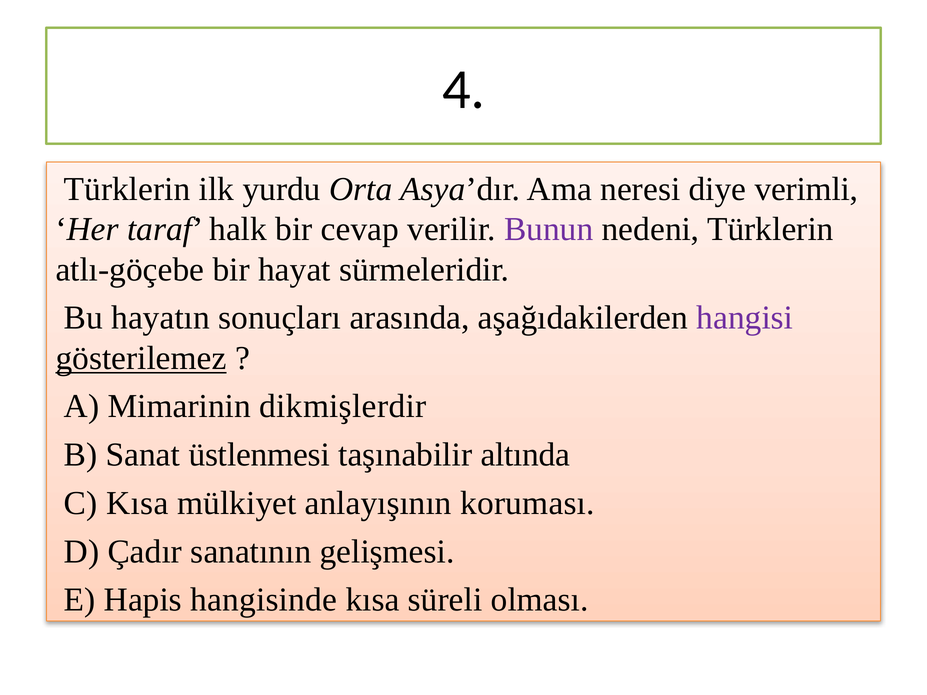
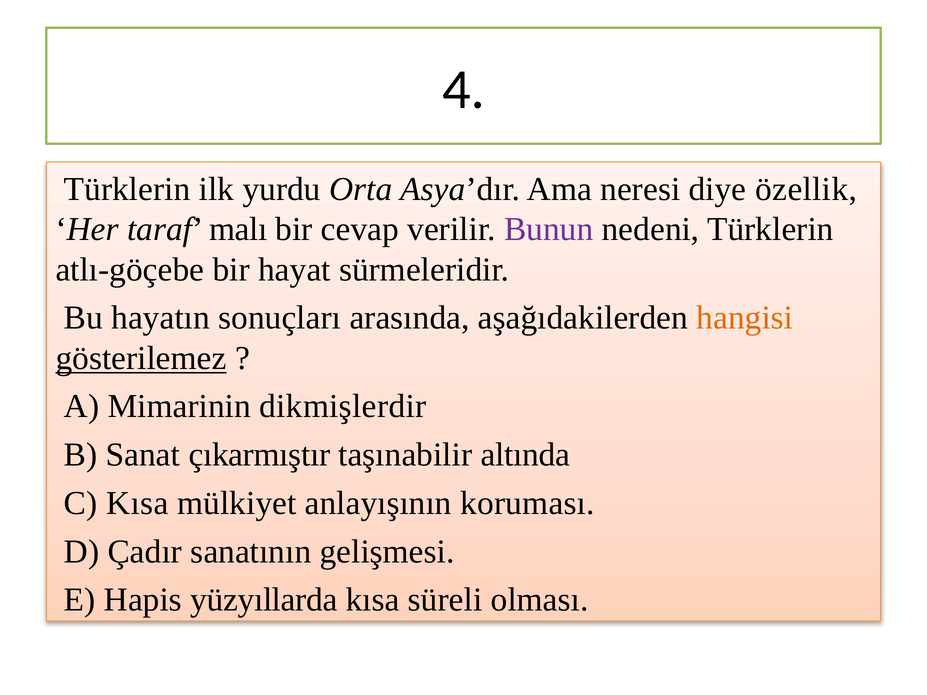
verimli: verimli -> özellik (806, 189)
halk: halk -> malı (238, 229)
hangisi colour: purple -> orange (745, 318)
üstlenmesi: üstlenmesi -> çıkarmıştır (259, 455)
hangisinde: hangisinde -> yüzyıllarda (264, 600)
